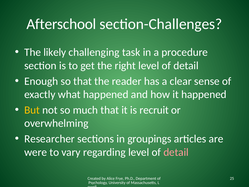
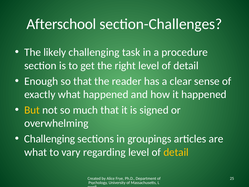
recruit: recruit -> signed (154, 110)
Researcher: Researcher -> Challenging (50, 139)
were: were -> what (36, 152)
detail colour: pink -> yellow (176, 152)
